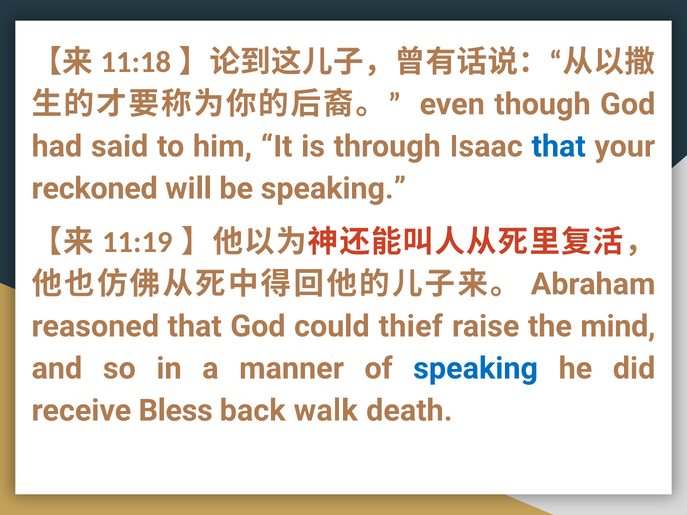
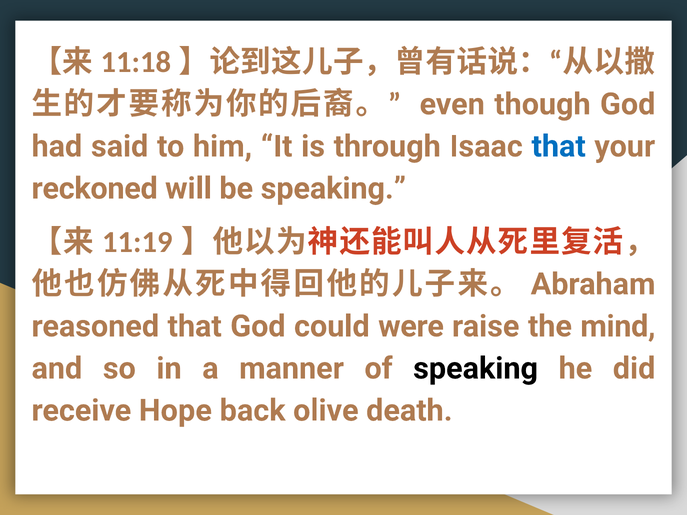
thief: thief -> were (411, 326)
speaking colour: blue -> black (476, 369)
Bless: Bless -> Hope (175, 411)
walk: walk -> olive (326, 411)
